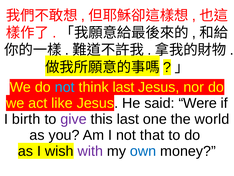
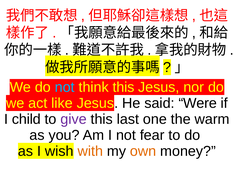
think last: last -> this (123, 87)
birth: birth -> child (26, 119)
world: world -> warm (212, 119)
that: that -> fear (152, 135)
with colour: purple -> orange (90, 151)
own colour: blue -> orange (143, 151)
